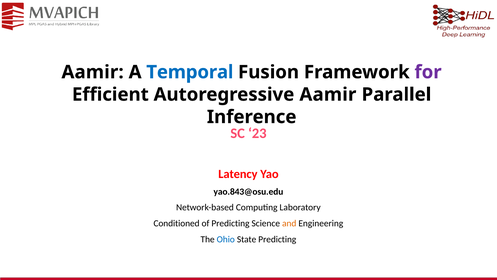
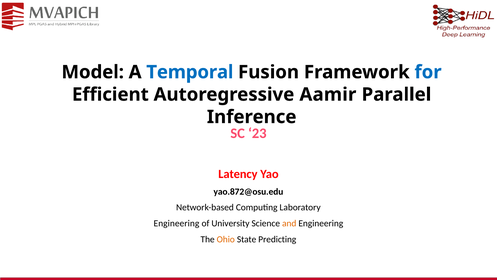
Aamir: Aamir -> Model (93, 72)
for colour: purple -> blue (428, 72)
yao.843@osu.edu: yao.843@osu.edu -> yao.872@osu.edu (248, 191)
Conditioned: Conditioned -> Engineering (176, 223)
of Predicting: Predicting -> University (230, 223)
Ohio colour: blue -> orange (226, 239)
